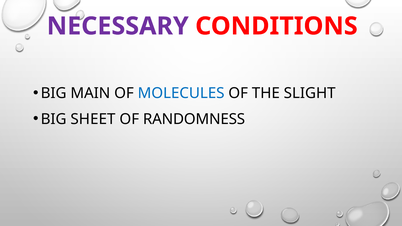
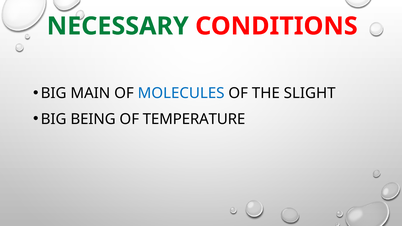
NECESSARY colour: purple -> green (118, 26)
SHEET: SHEET -> BEING (93, 119)
RANDOMNESS: RANDOMNESS -> TEMPERATURE (194, 119)
